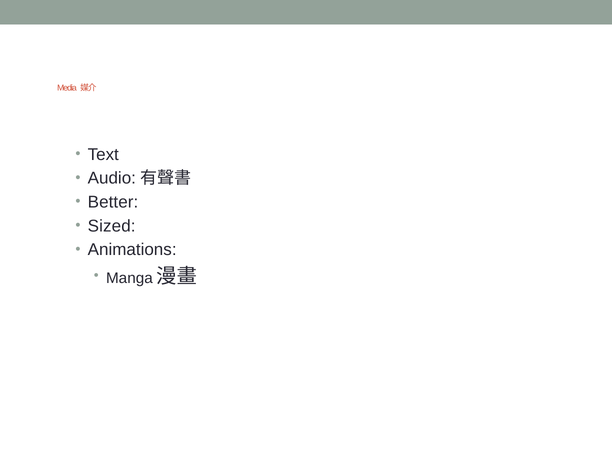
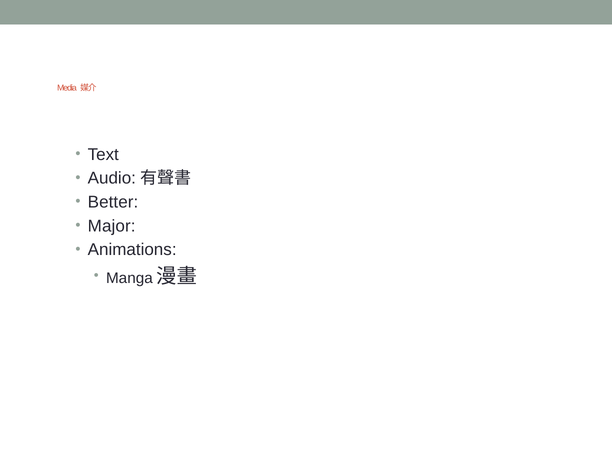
Sized: Sized -> Major (112, 226)
